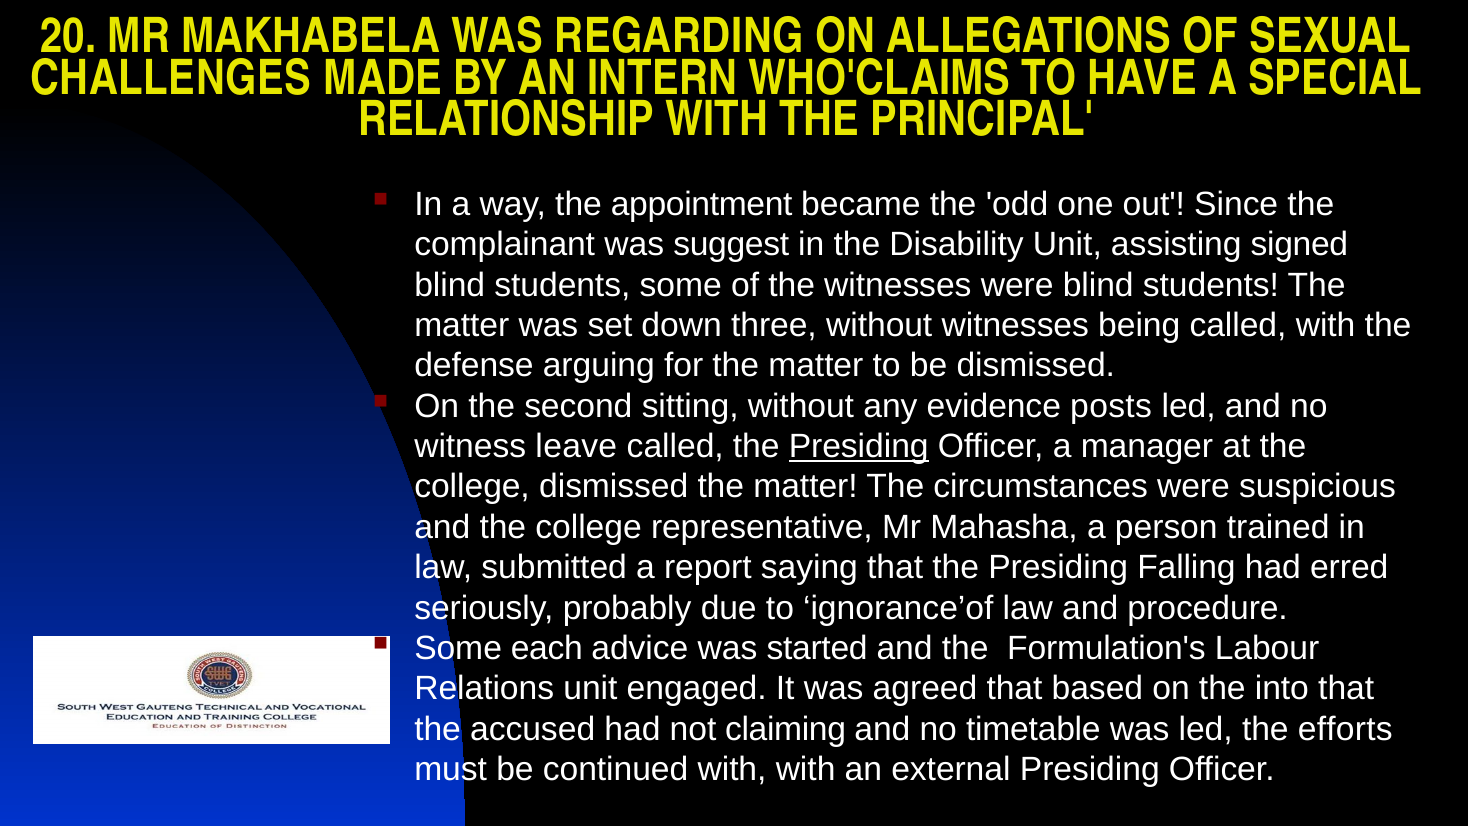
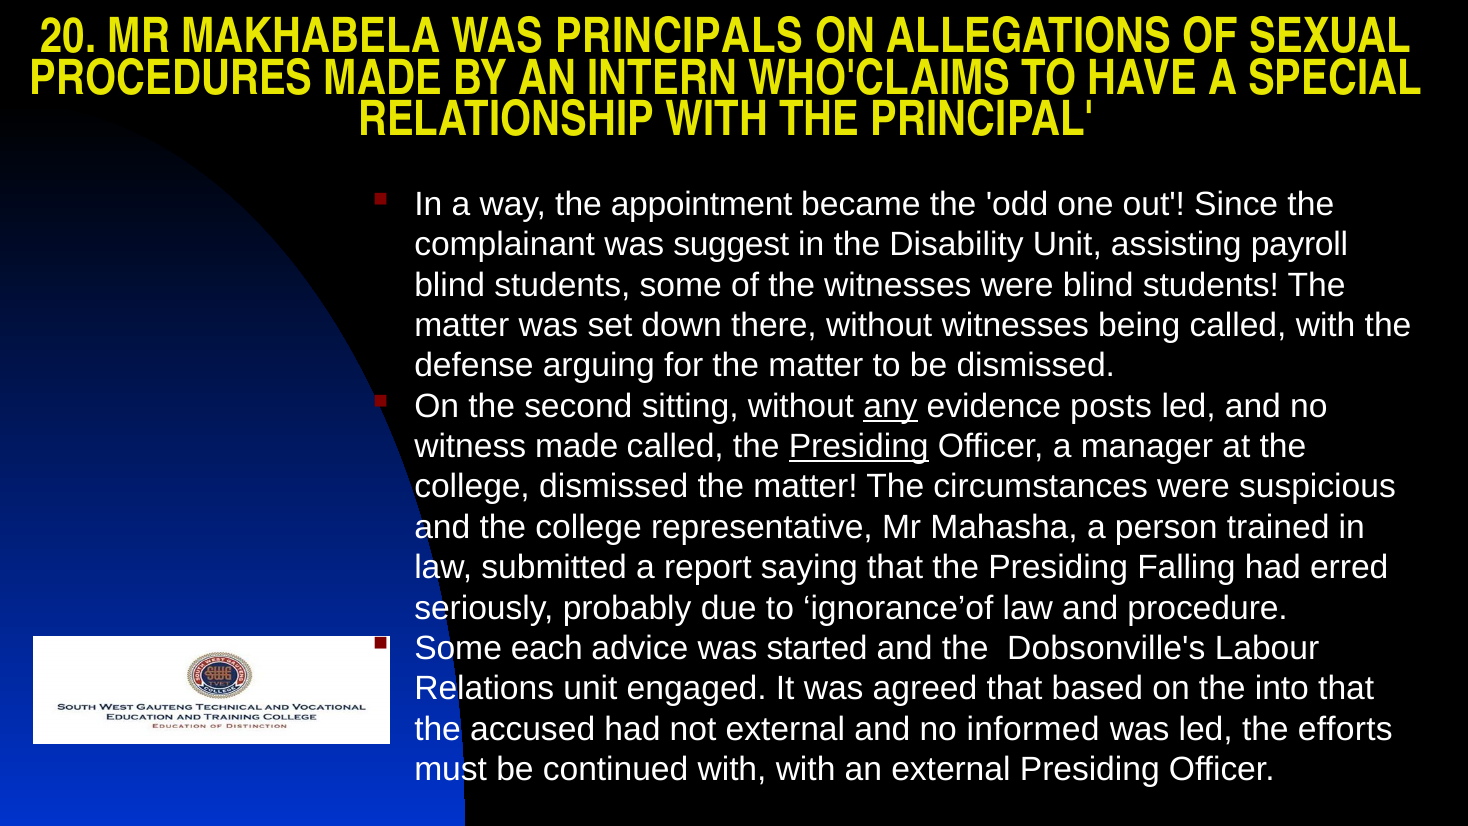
REGARDING: REGARDING -> PRINCIPALS (679, 37)
CHALLENGES: CHALLENGES -> PROCEDURES (171, 78)
signed: signed -> payroll (1299, 245)
three: three -> there (774, 325)
any underline: none -> present (890, 406)
witness leave: leave -> made (577, 446)
Formulation's: Formulation's -> Dobsonville's (1106, 648)
not claiming: claiming -> external (785, 729)
timetable: timetable -> informed (1033, 729)
